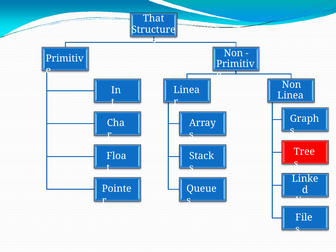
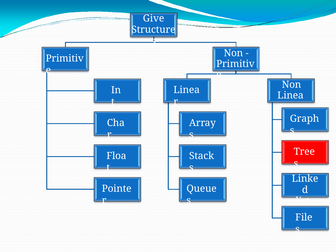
That: That -> Give (154, 18)
